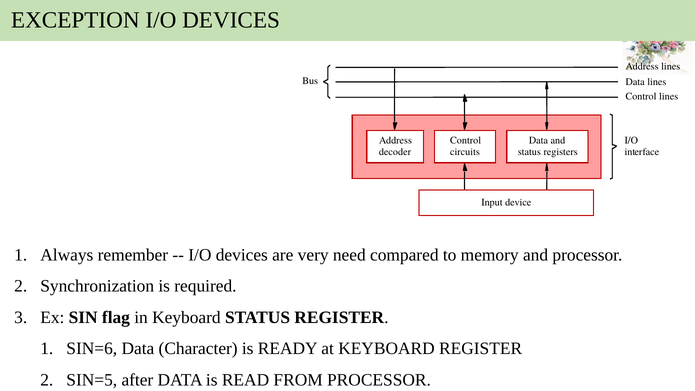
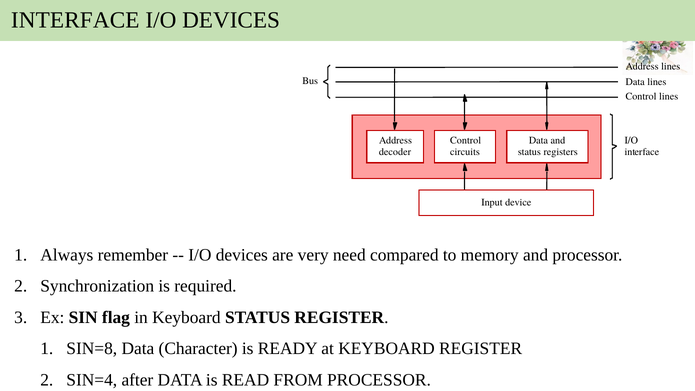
EXCEPTION: EXCEPTION -> INTERFACE (75, 20)
SIN=6: SIN=6 -> SIN=8 (92, 349)
SIN=5: SIN=5 -> SIN=4 (92, 380)
